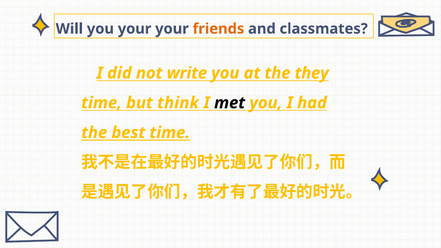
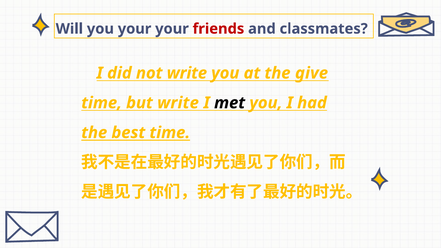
friends colour: orange -> red (218, 29)
they: they -> give (312, 73)
but think: think -> write (178, 103)
